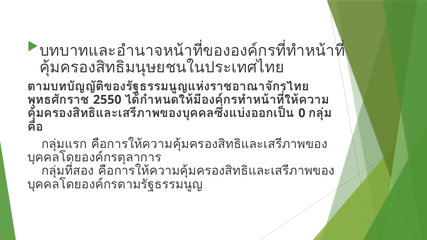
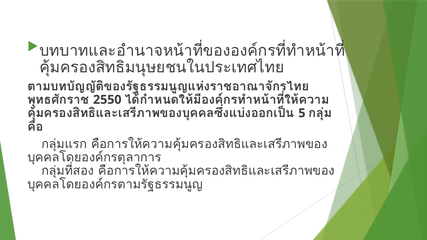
0: 0 -> 5 (302, 113)
